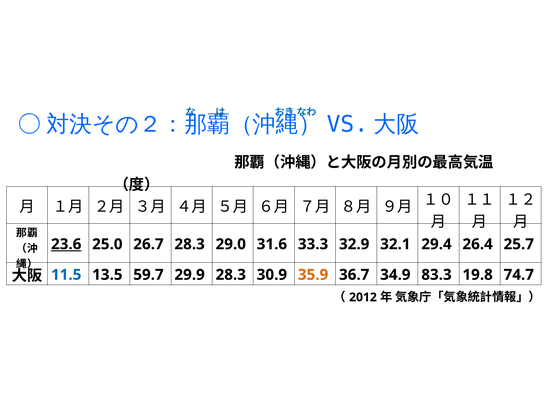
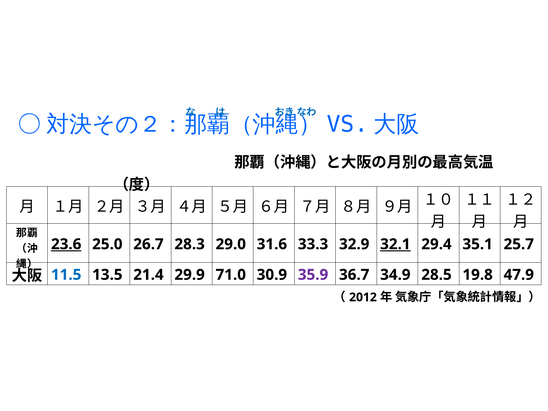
32.1 underline: none -> present (395, 244)
26.4: 26.4 -> 35.1 (478, 244)
59.7: 59.7 -> 21.4 (148, 275)
29.9 28.3: 28.3 -> 71.0 (231, 275)
35.9 colour: orange -> purple (313, 275)
83.3: 83.3 -> 28.5 (436, 275)
74.7: 74.7 -> 47.9 (519, 275)
